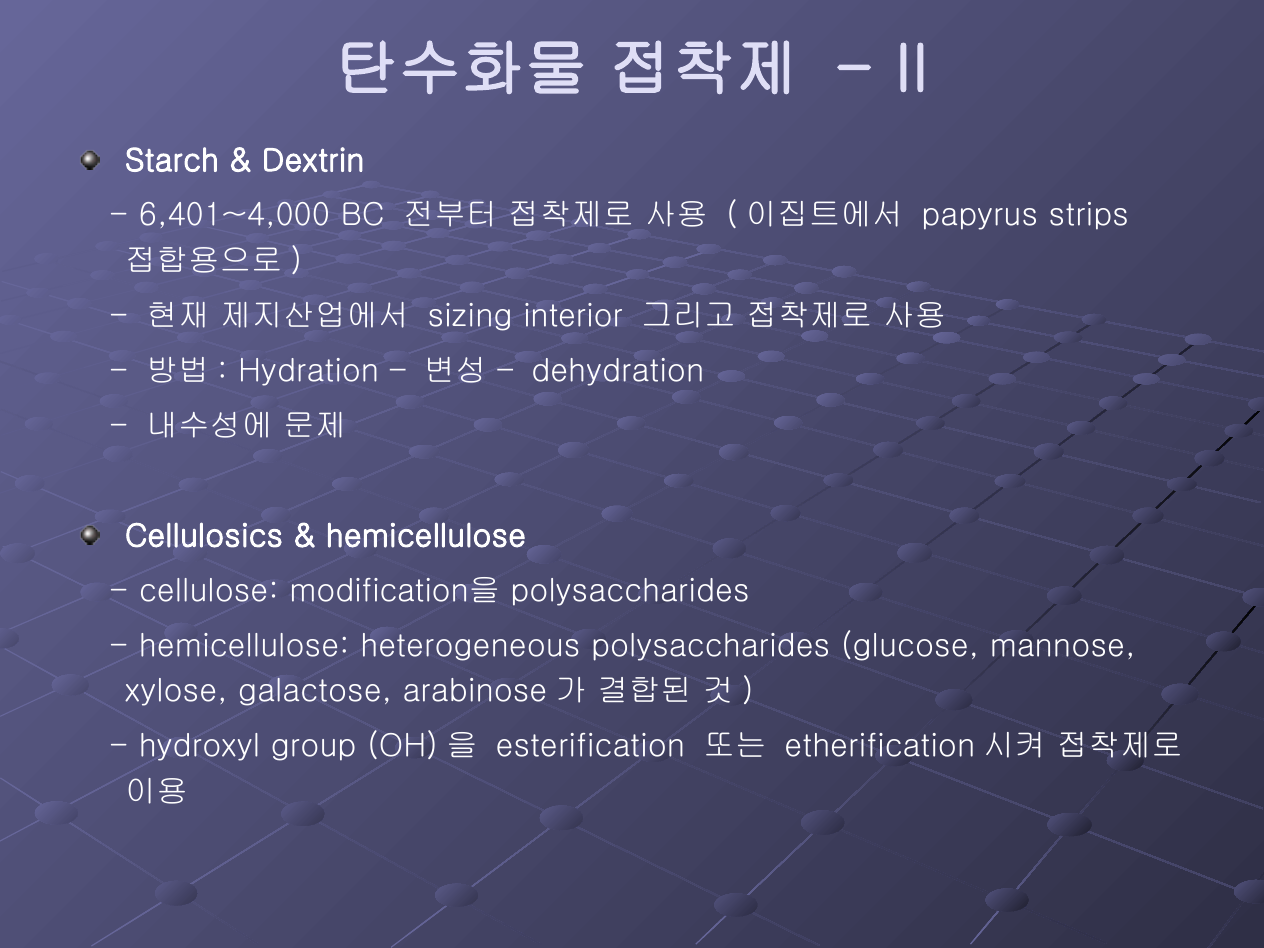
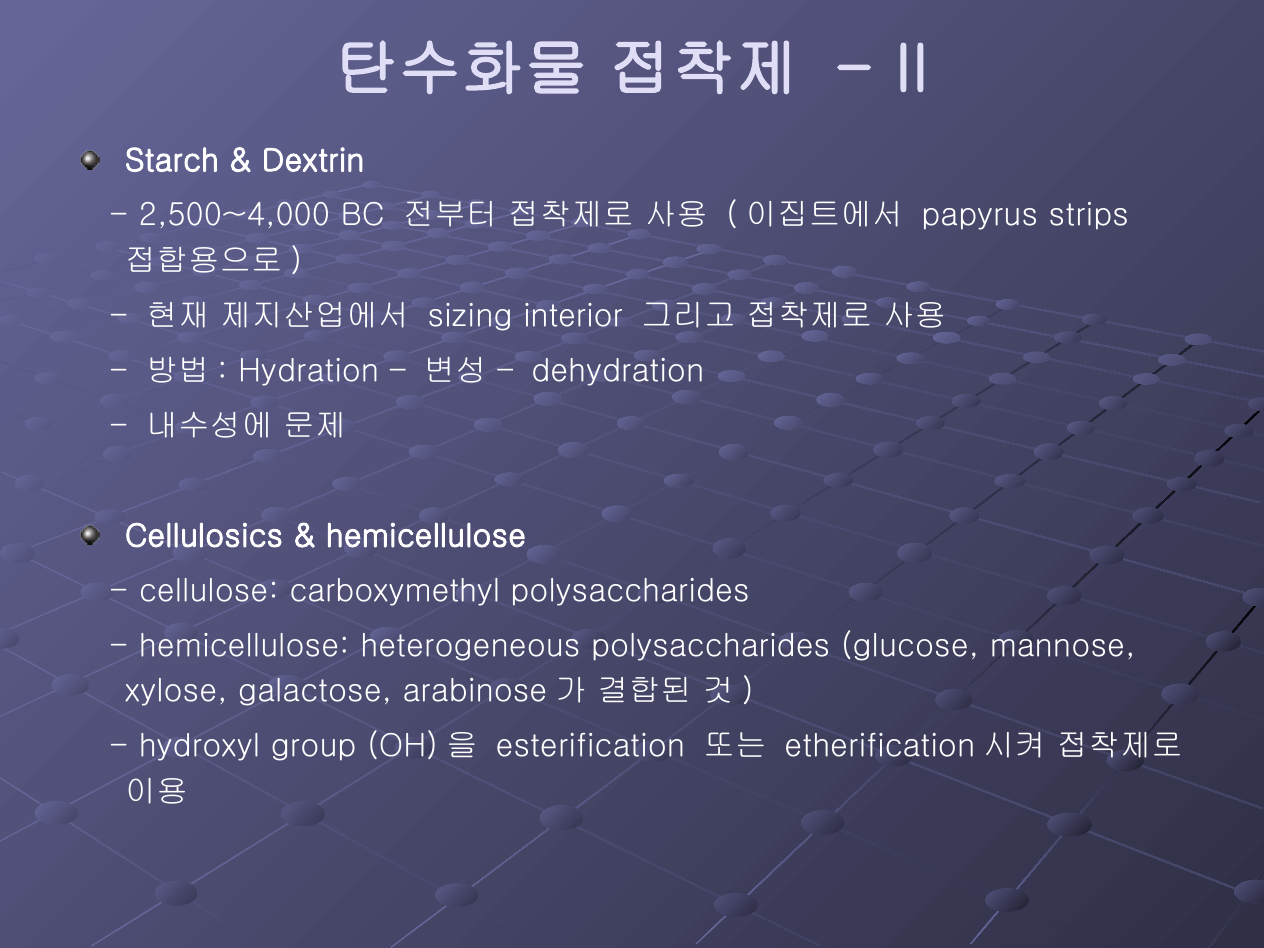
6,401~4,000: 6,401~4,000 -> 2,500~4,000 (234, 216)
modification을: modification을 -> carboxymethyl (395, 591)
